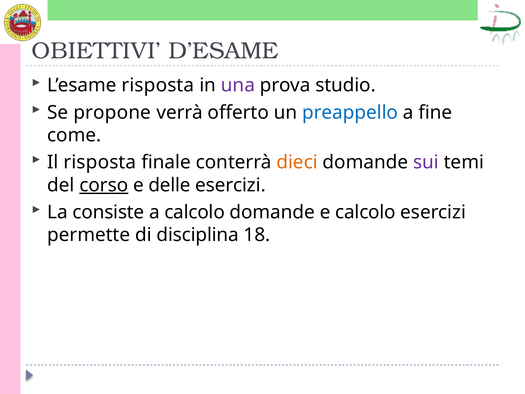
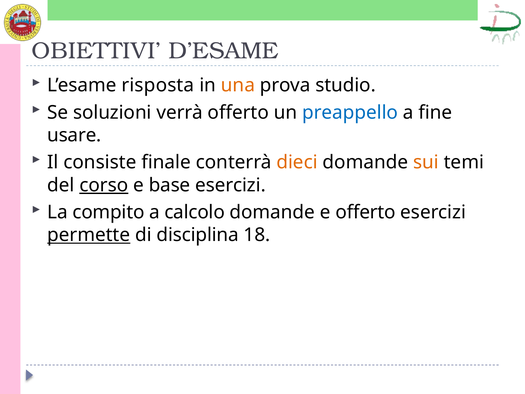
una colour: purple -> orange (238, 85)
propone: propone -> soluzioni (112, 112)
come: come -> usare (74, 135)
Il risposta: risposta -> consiste (100, 162)
sui colour: purple -> orange (426, 162)
delle: delle -> base (170, 185)
consiste: consiste -> compito (108, 212)
e calcolo: calcolo -> offerto (366, 212)
permette underline: none -> present (89, 235)
